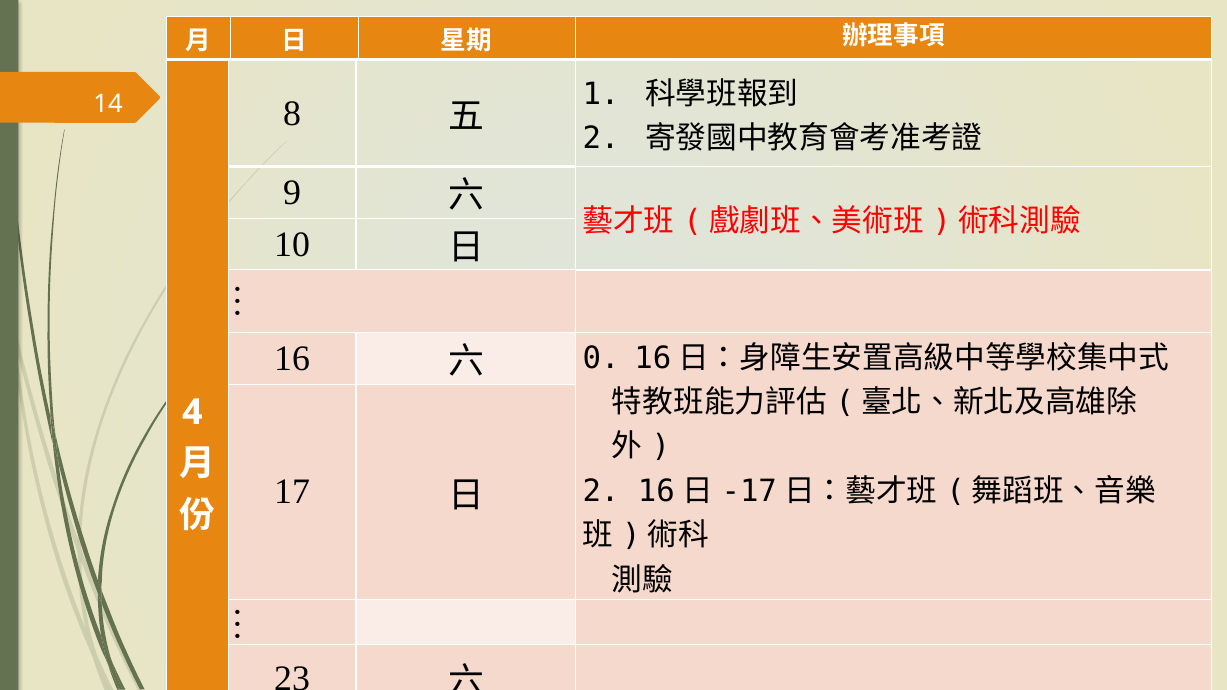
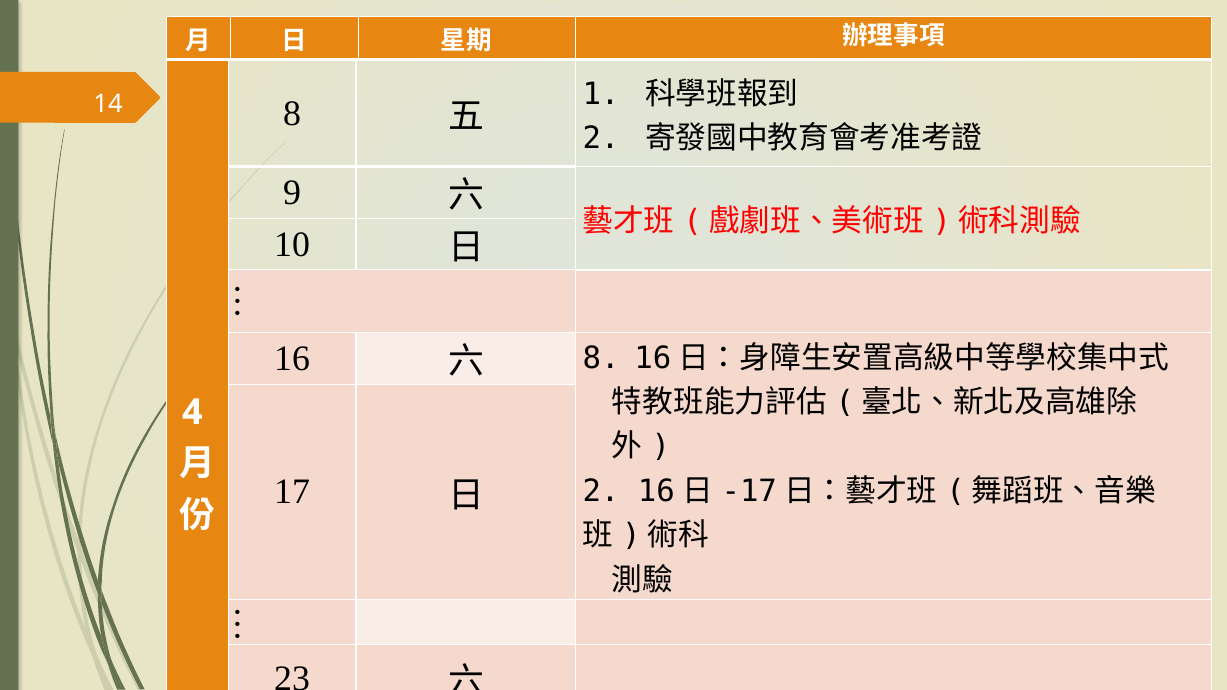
0: 0 -> 8 (601, 358)
